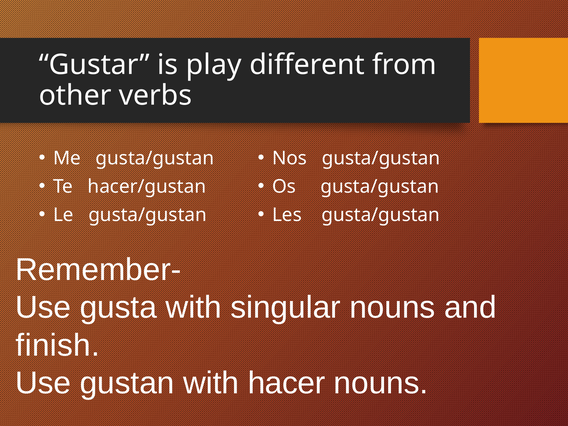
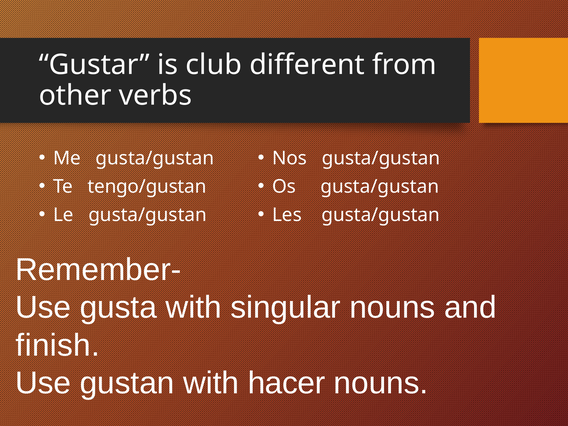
play: play -> club (214, 65)
hacer/gustan: hacer/gustan -> tengo/gustan (147, 186)
